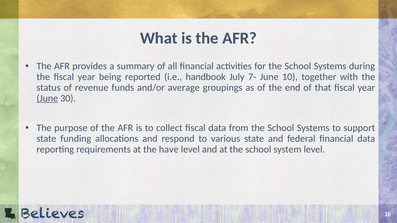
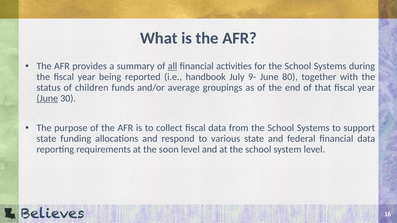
all underline: none -> present (173, 66)
7-: 7- -> 9- (252, 77)
10: 10 -> 80 (290, 77)
revenue: revenue -> children (92, 88)
have: have -> soon (169, 150)
